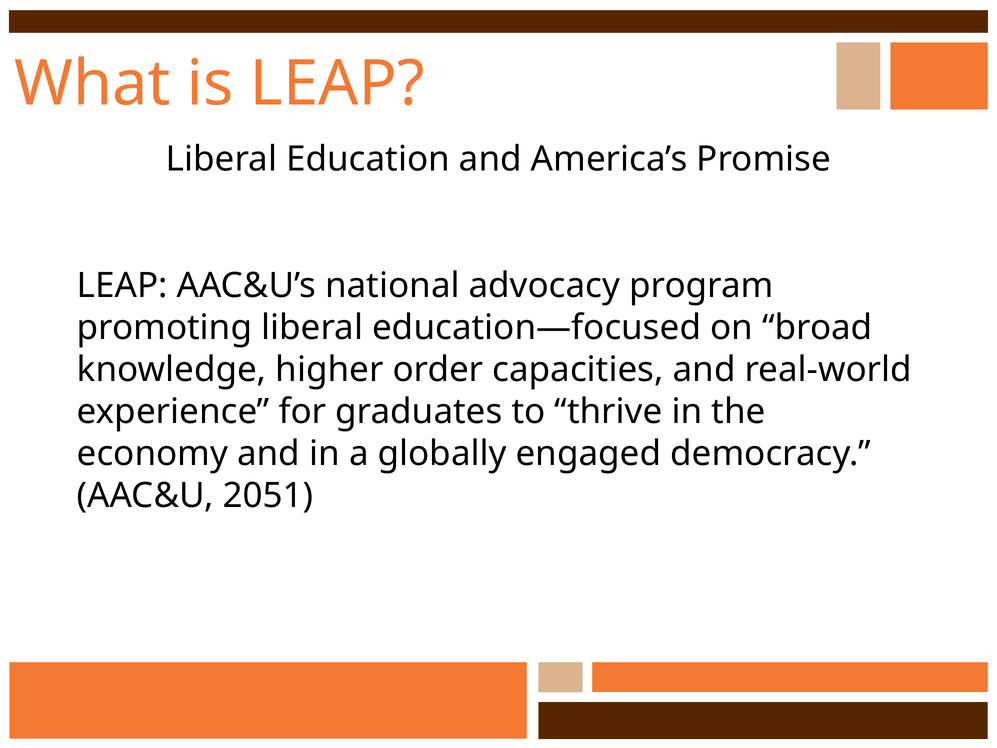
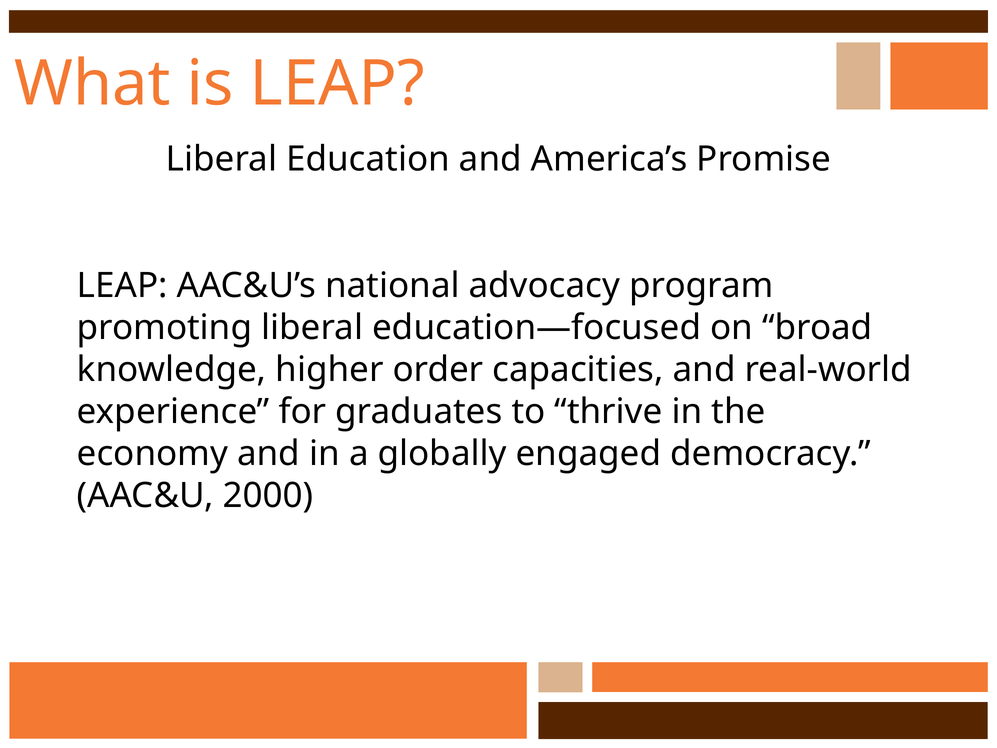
2051: 2051 -> 2000 (268, 496)
